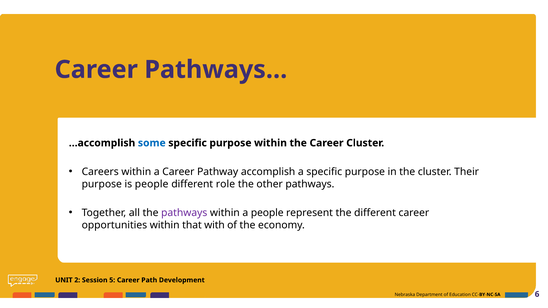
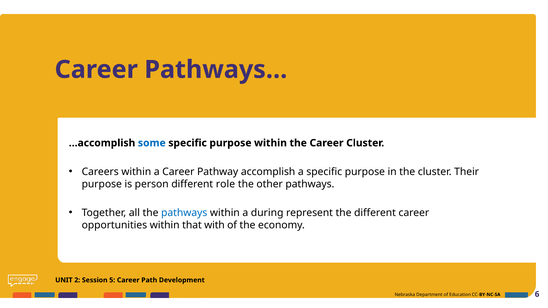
is people: people -> person (152, 184)
pathways colour: purple -> blue (184, 213)
a people: people -> during (267, 213)
